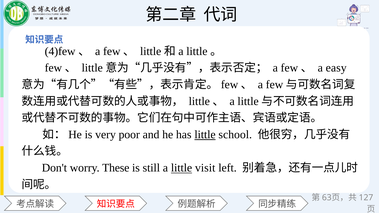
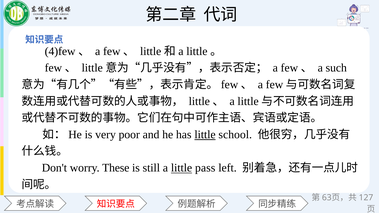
easy: easy -> such (336, 68)
visit: visit -> pass (205, 168)
